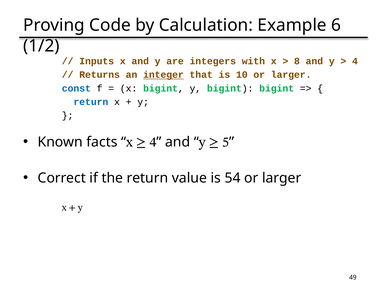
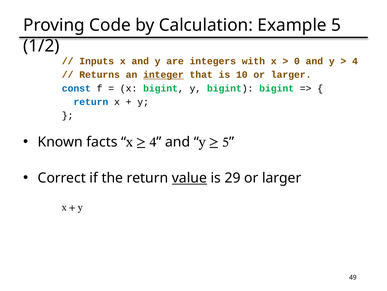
Example 6: 6 -> 5 (336, 25)
8: 8 -> 0 (297, 61)
value underline: none -> present (189, 178)
54: 54 -> 29 (233, 178)
